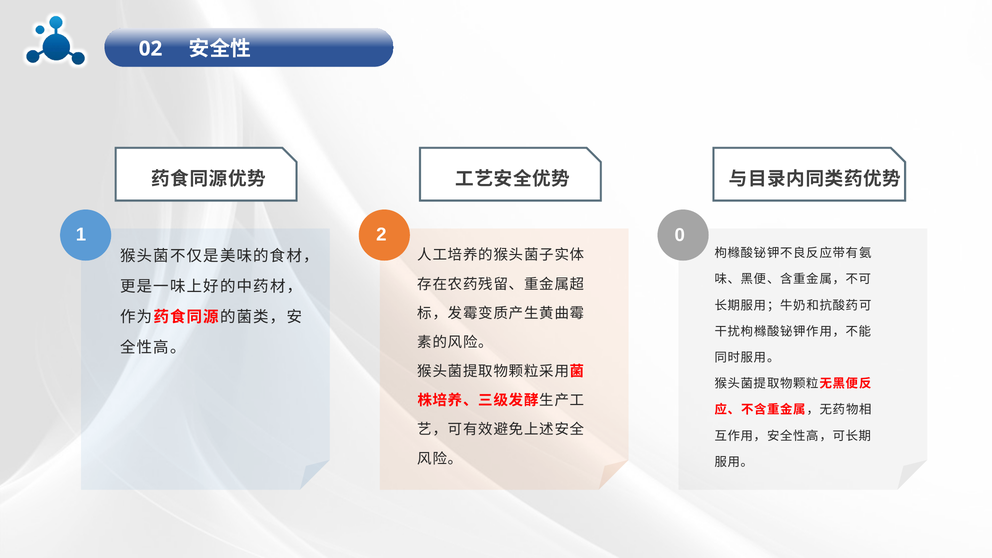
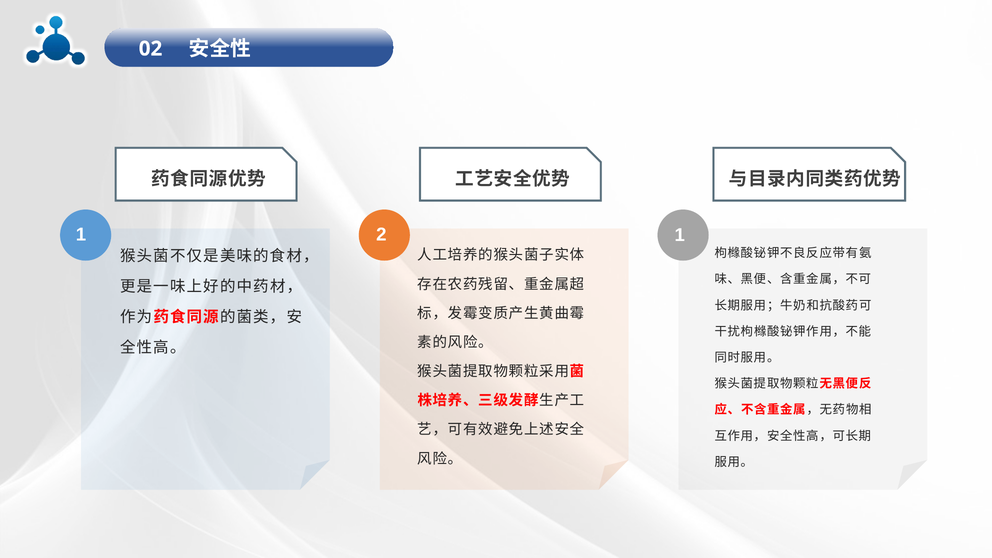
2 0: 0 -> 1 (680, 235)
